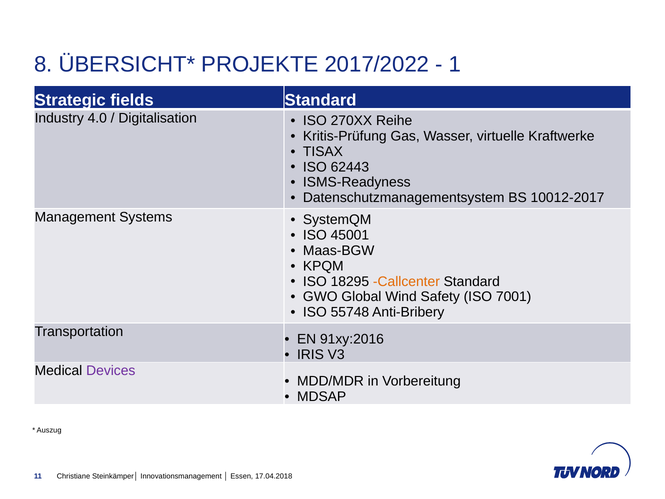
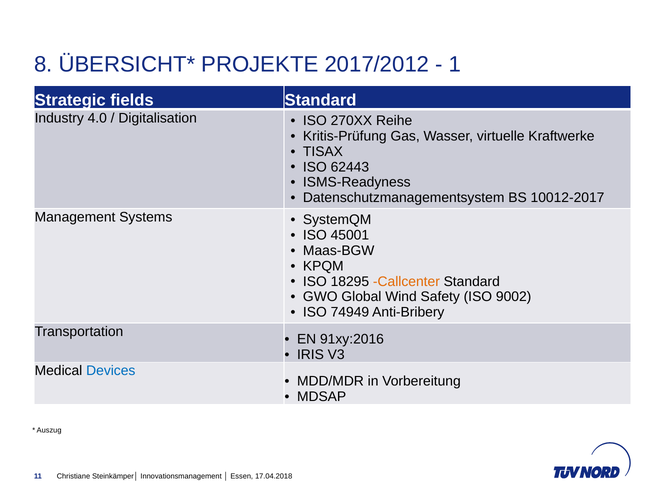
2017/2022: 2017/2022 -> 2017/2012 (377, 64)
7001: 7001 -> 9002 (514, 297)
55748: 55748 -> 74949 (350, 312)
Devices colour: purple -> blue (111, 371)
